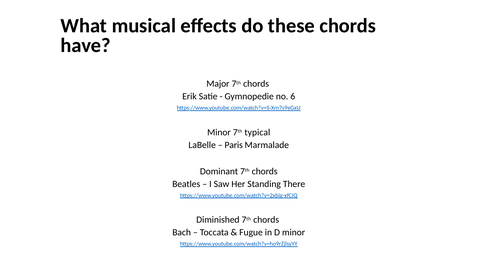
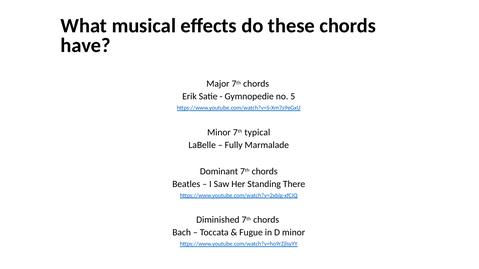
6: 6 -> 5 (293, 97)
Paris: Paris -> Fully (234, 145)
